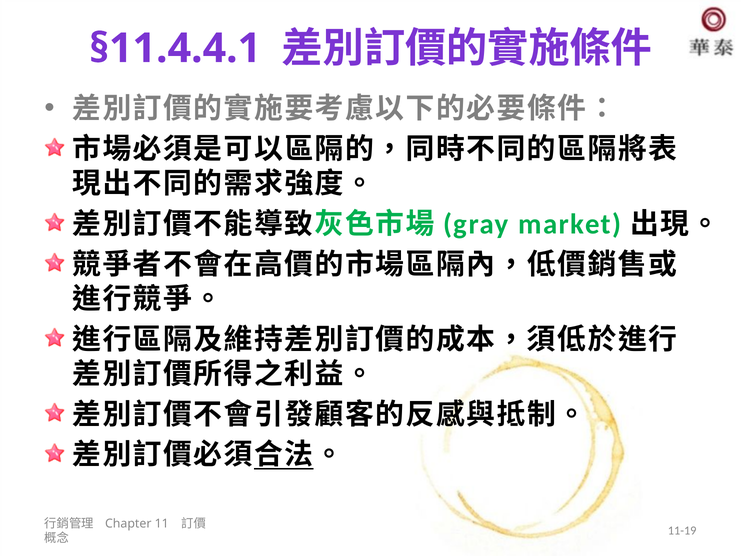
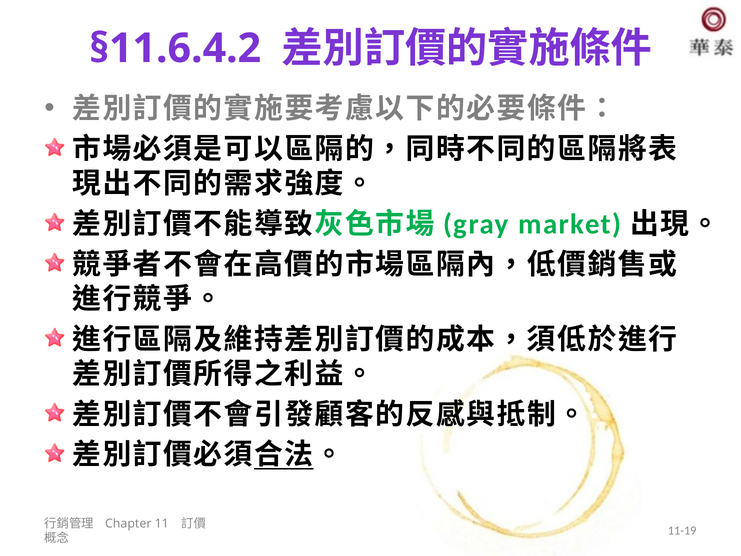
§11.4.4.1: §11.4.4.1 -> §11.6.4.2 (175, 48)
